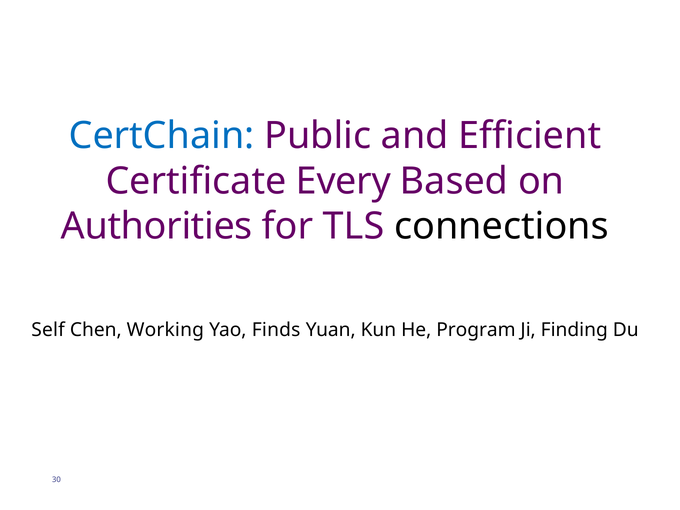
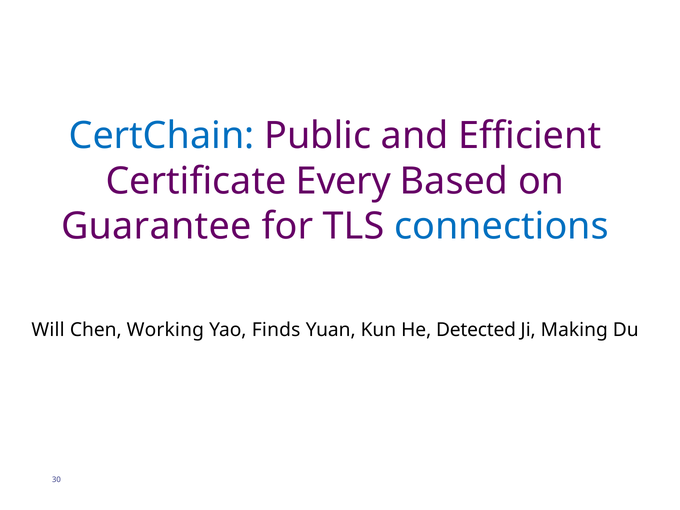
Authorities: Authorities -> Guarantee (156, 226)
connections colour: black -> blue (502, 226)
Self: Self -> Will (48, 330)
Program: Program -> Detected (476, 330)
Finding: Finding -> Making (574, 330)
